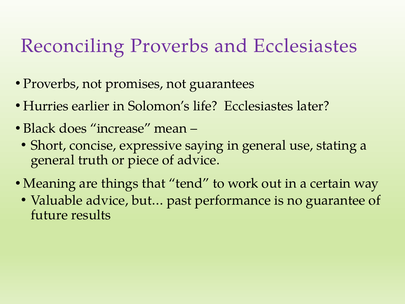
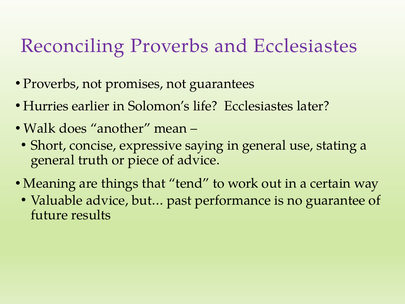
Black: Black -> Walk (40, 128)
increase: increase -> another (120, 128)
